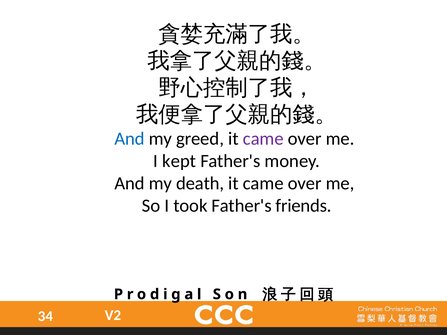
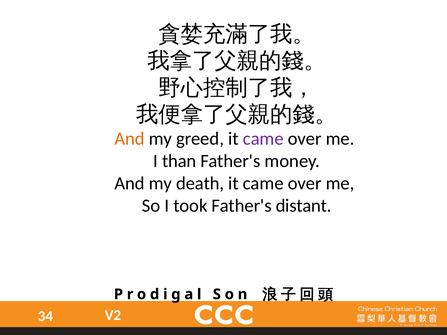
And colour: blue -> orange (130, 139)
kept: kept -> than (179, 161)
friends: friends -> distant (304, 206)
